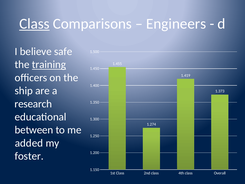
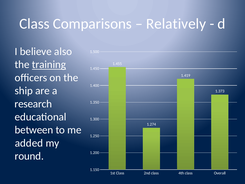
Class underline: present -> none (34, 24)
Engineers: Engineers -> Relatively (176, 24)
safe: safe -> also (63, 51)
foster: foster -> round (29, 156)
